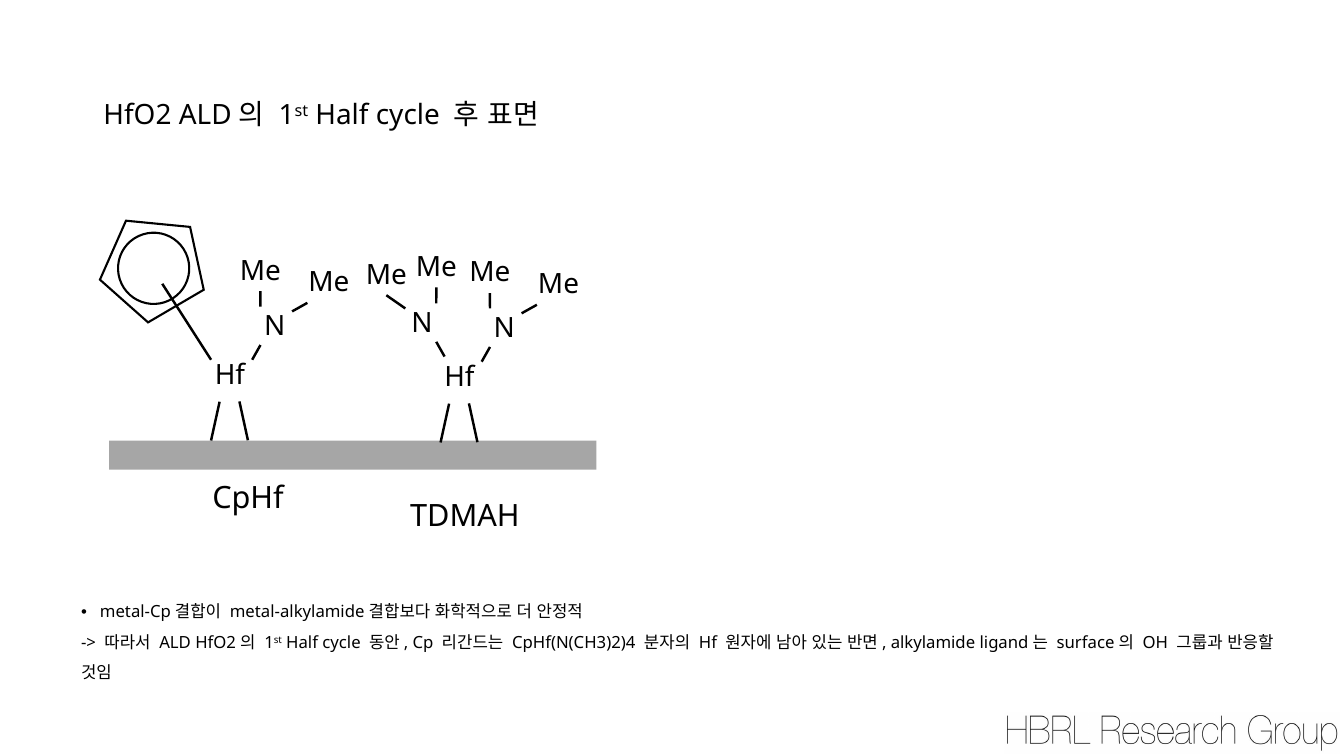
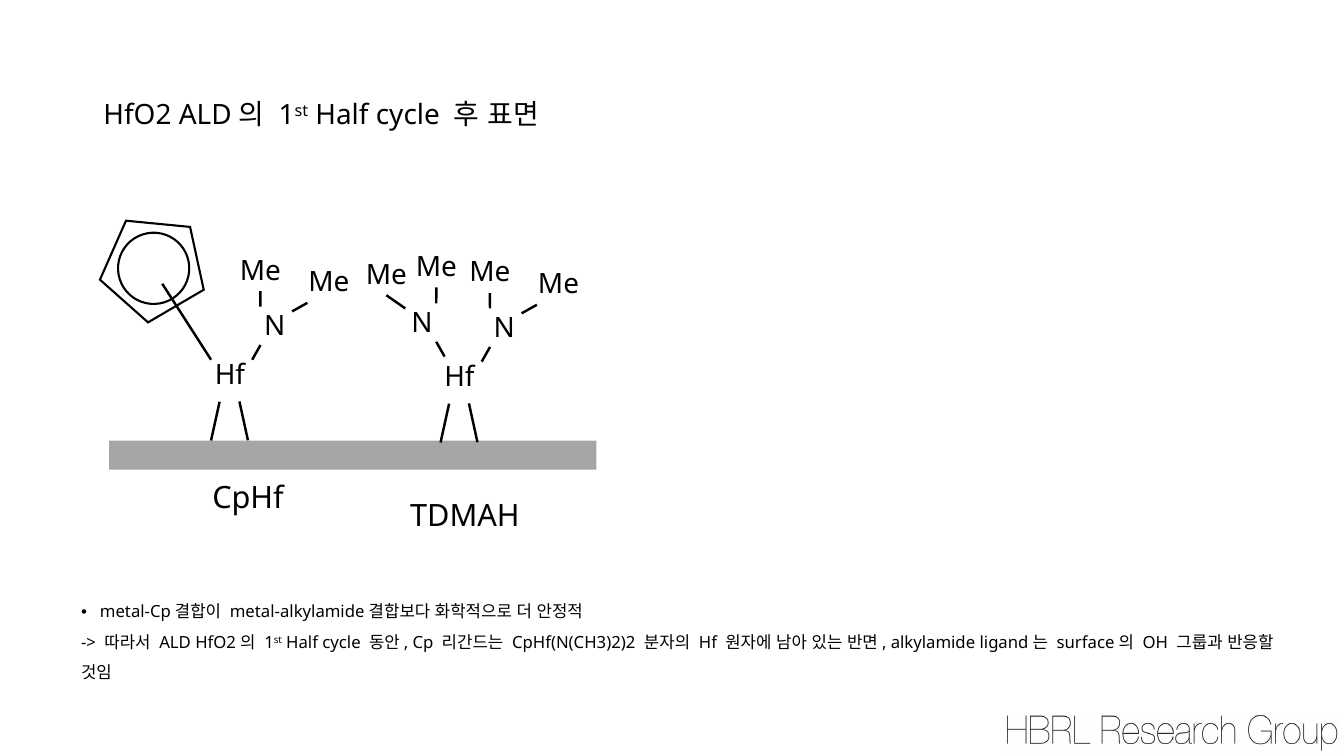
CpHf(N(CH3)2)4: CpHf(N(CH3)2)4 -> CpHf(N(CH3)2)2 (574, 642)
